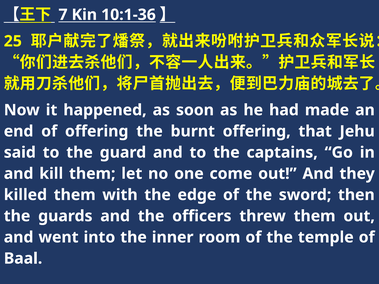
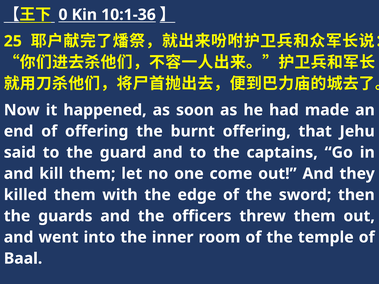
7: 7 -> 0 (63, 15)
